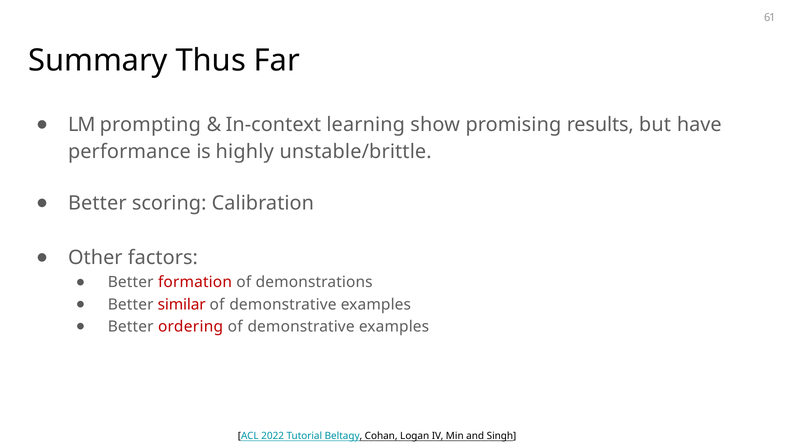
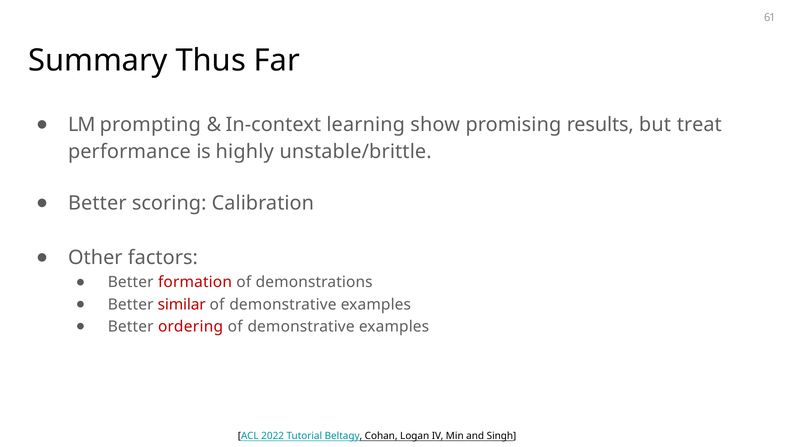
have: have -> treat (699, 125)
